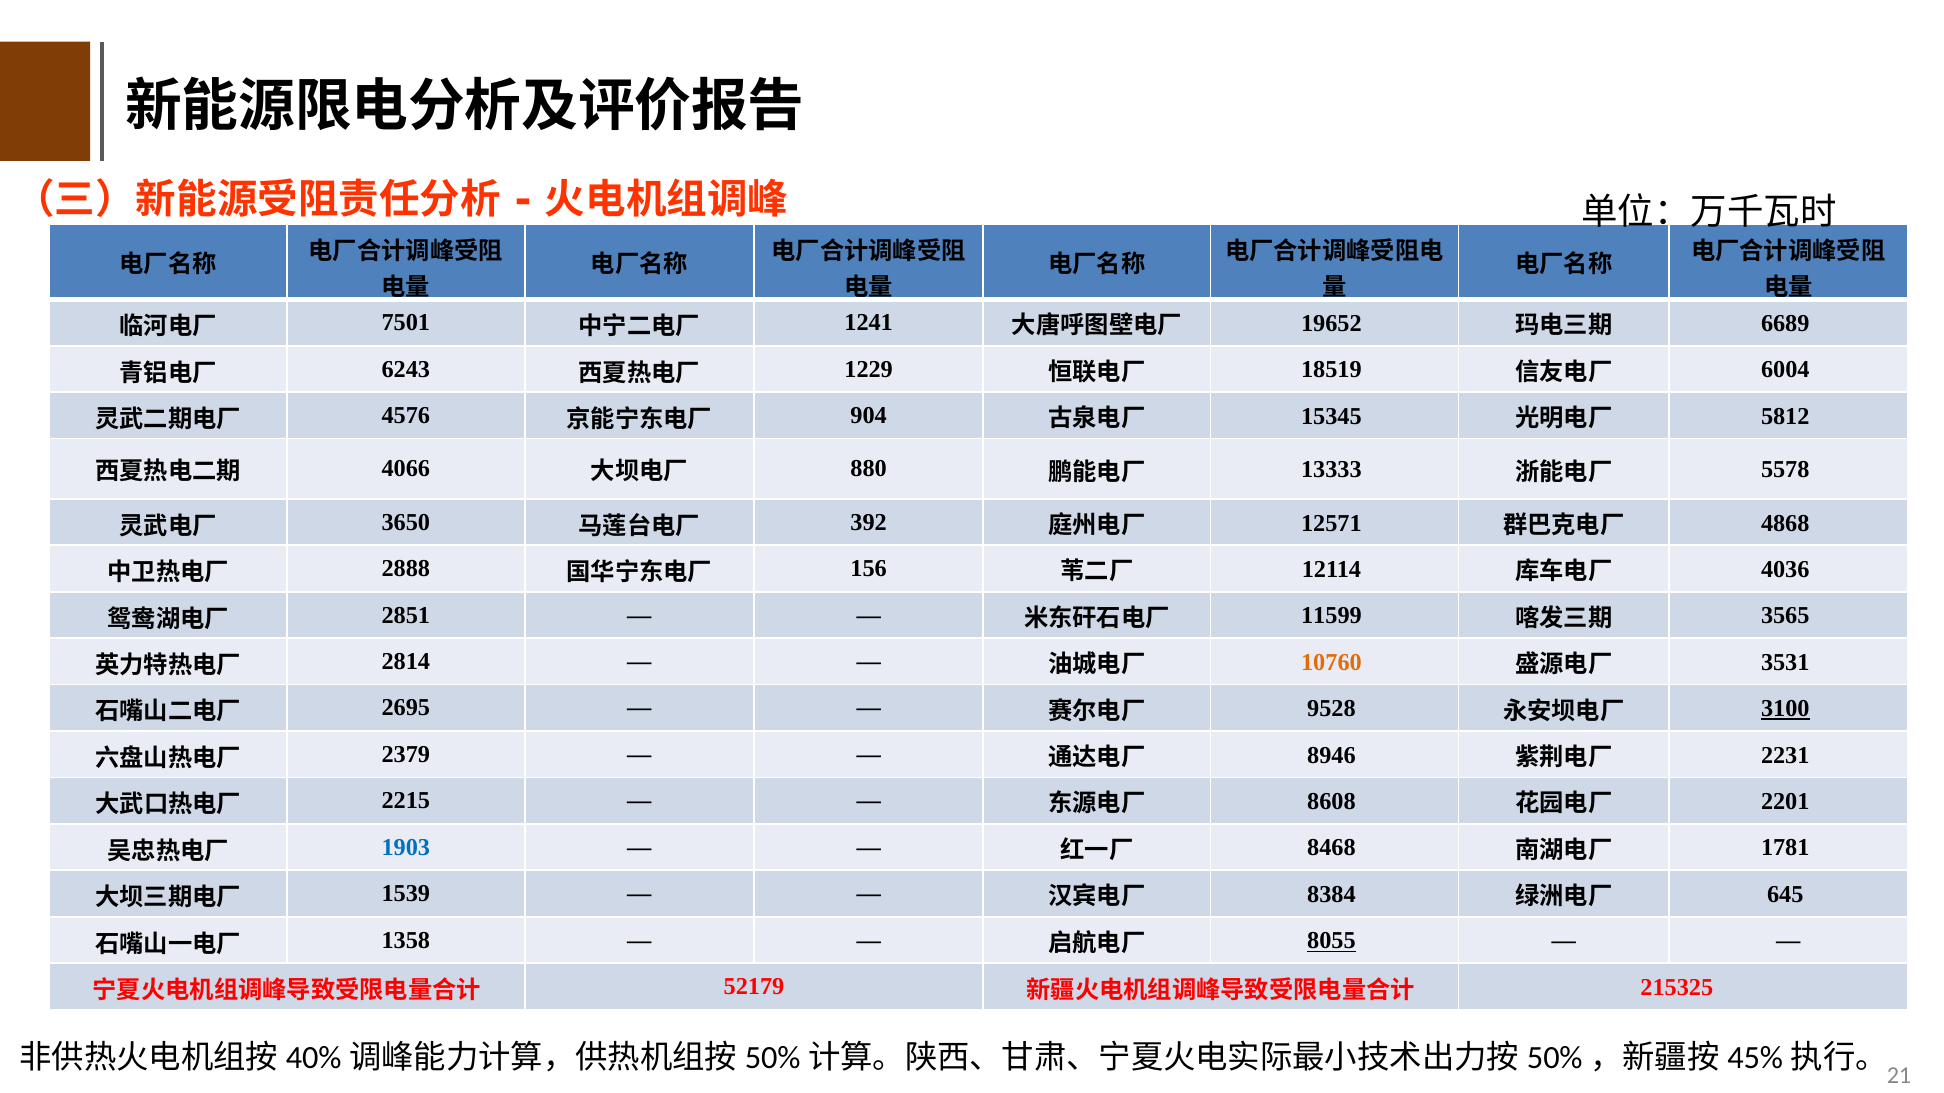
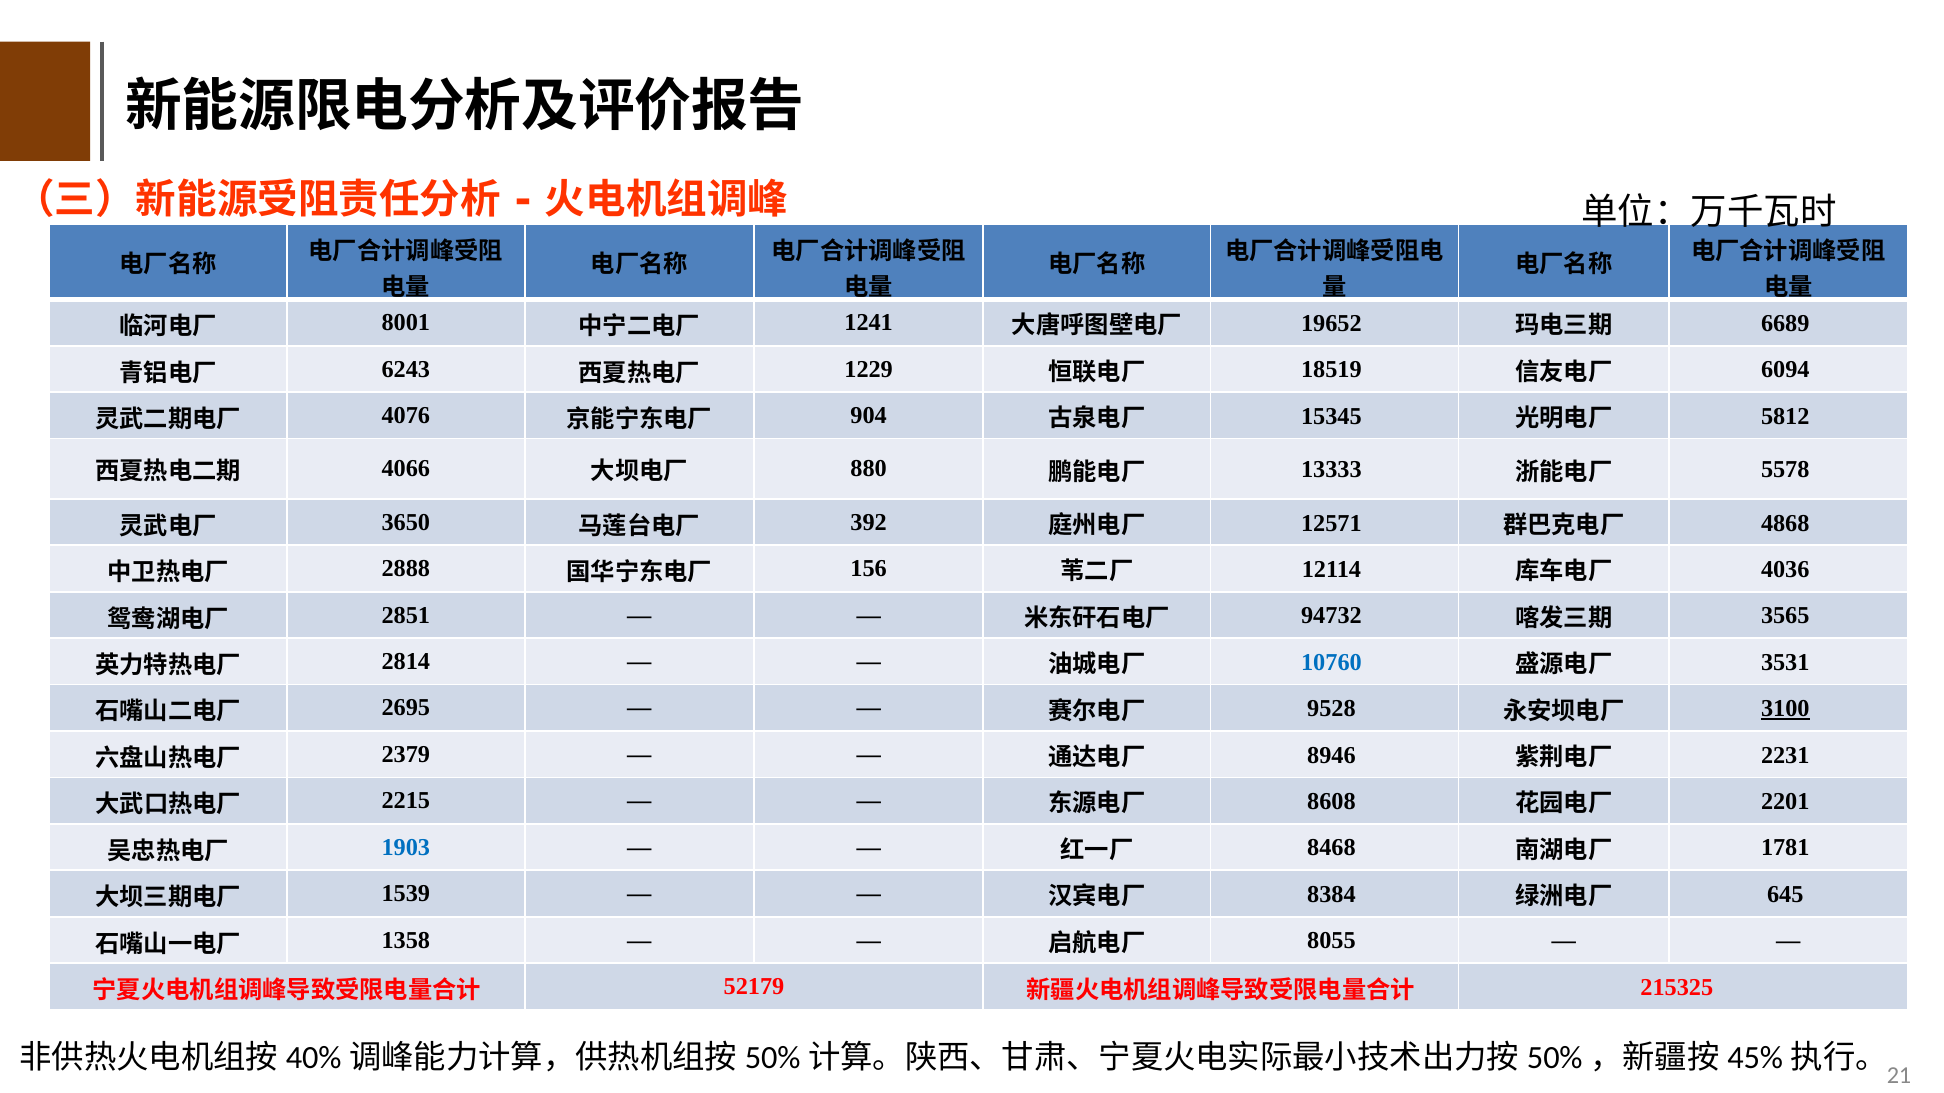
7501: 7501 -> 8001 (406, 323)
6004: 6004 -> 6094 (1785, 370)
4576: 4576 -> 4076 (406, 416)
11599: 11599 -> 94732 (1331, 616)
10760 colour: orange -> blue (1331, 663)
8055 underline: present -> none (1331, 941)
